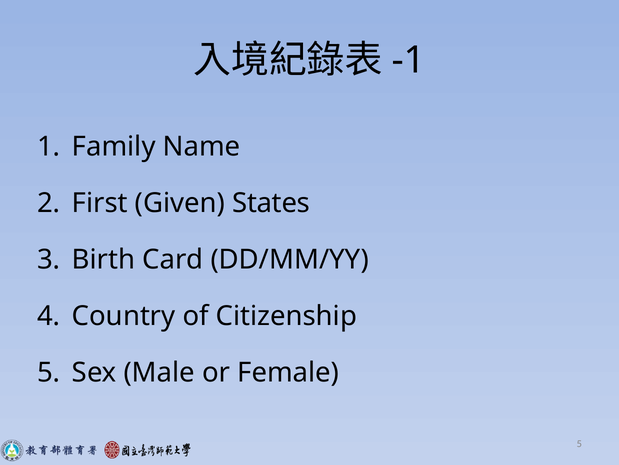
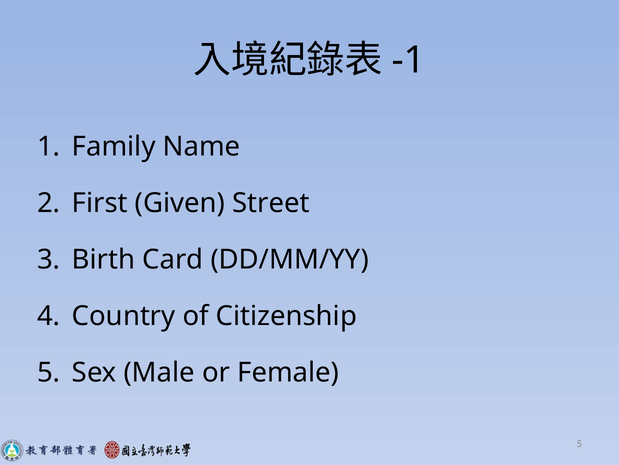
States: States -> Street (271, 203)
